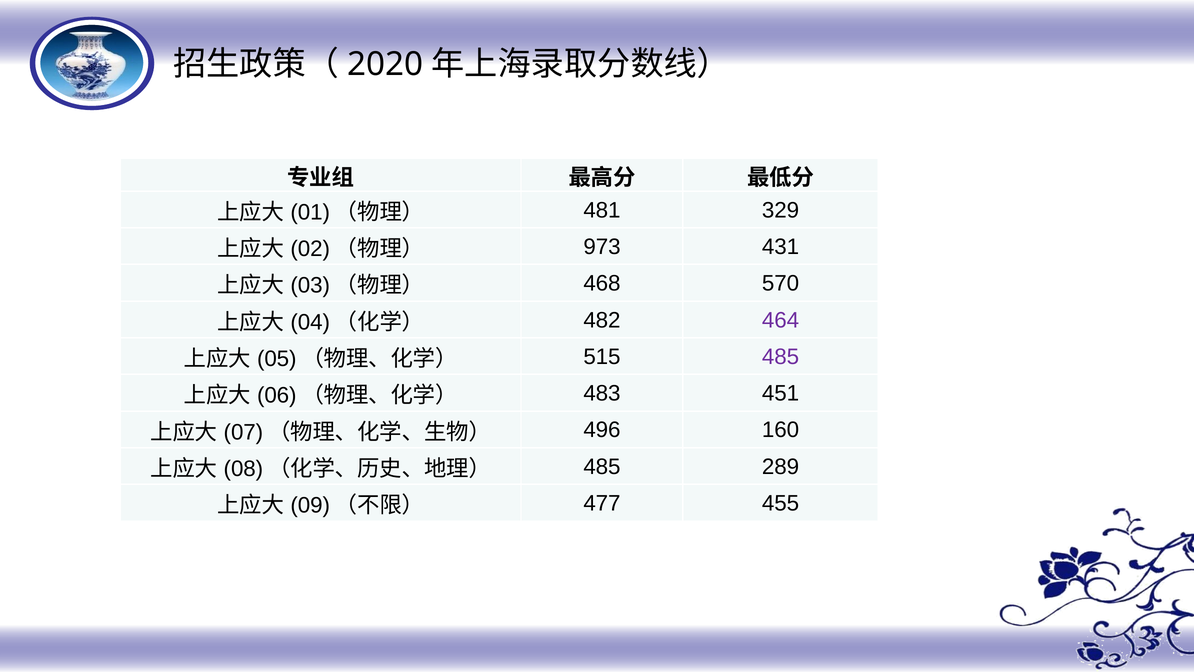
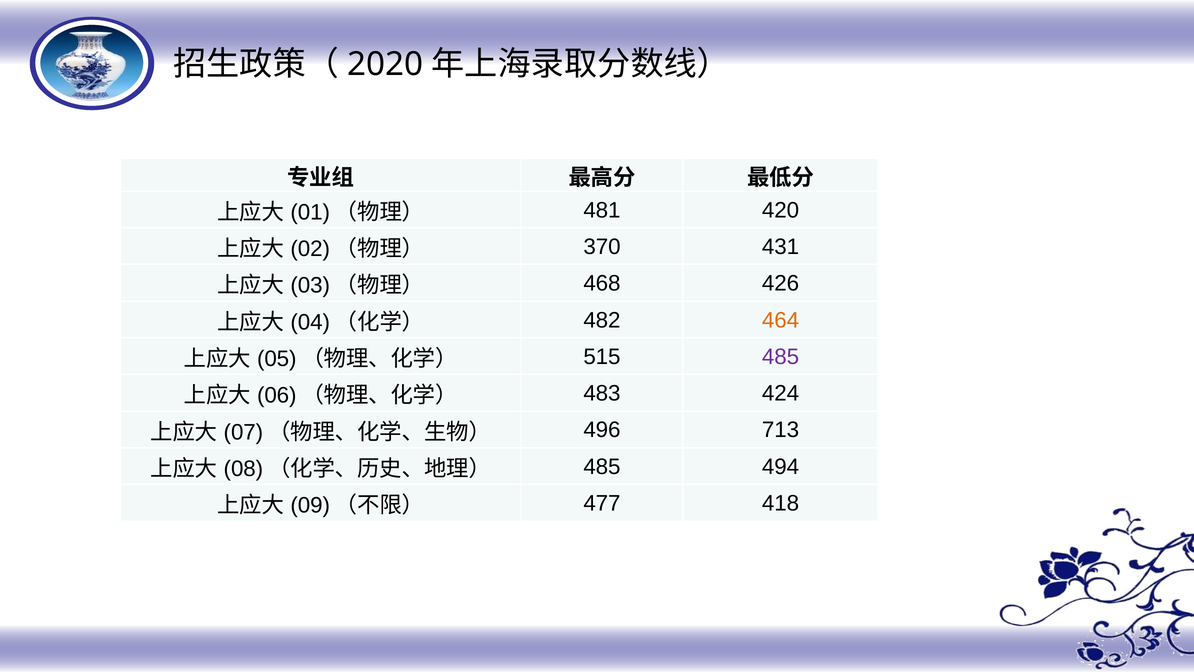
329: 329 -> 420 (781, 210)
973: 973 -> 370 (602, 247)
570: 570 -> 426 (781, 283)
464 colour: purple -> orange (781, 320)
451: 451 -> 424 (781, 393)
160: 160 -> 713 (781, 430)
289: 289 -> 494 (781, 467)
455: 455 -> 418 (781, 503)
